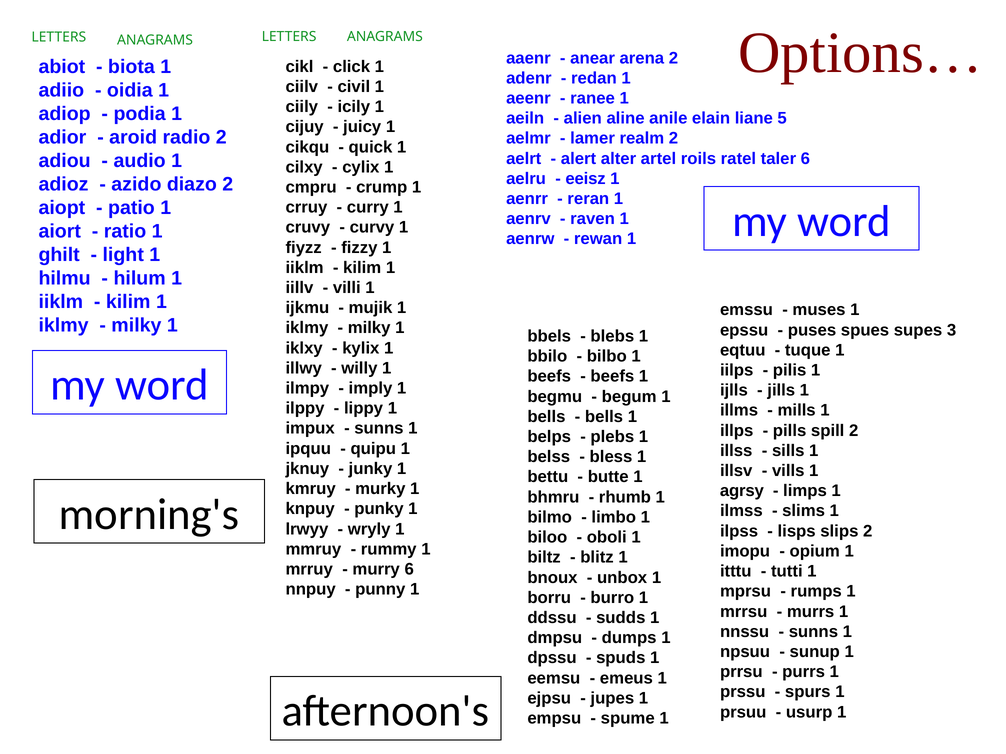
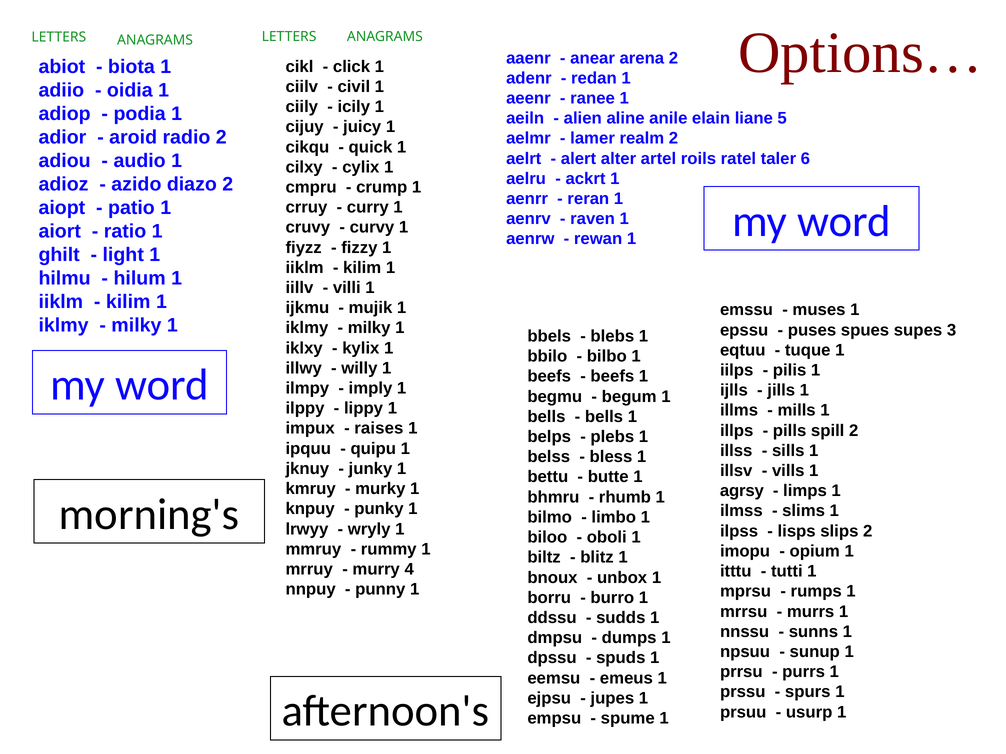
eeisz: eeisz -> ackrt (585, 179)
sunns: sunns -> raises (379, 429)
murry 6: 6 -> 4 (409, 570)
